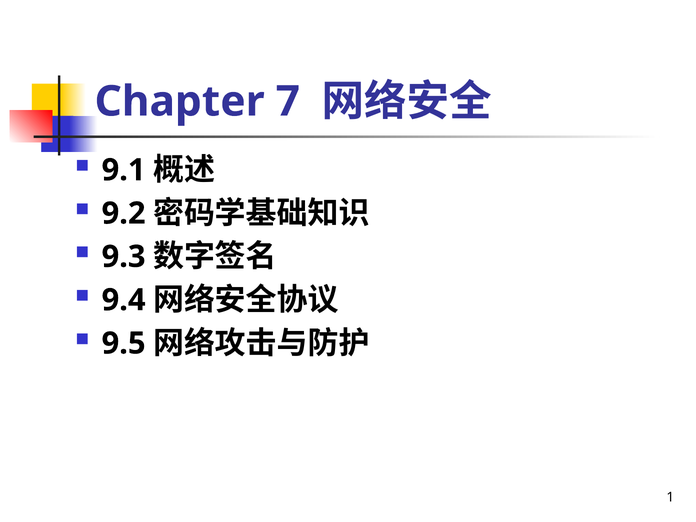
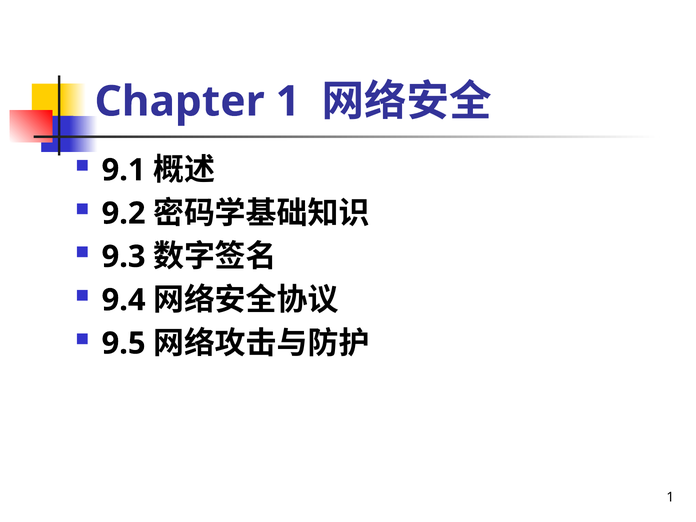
Chapter 7: 7 -> 1 (288, 102)
